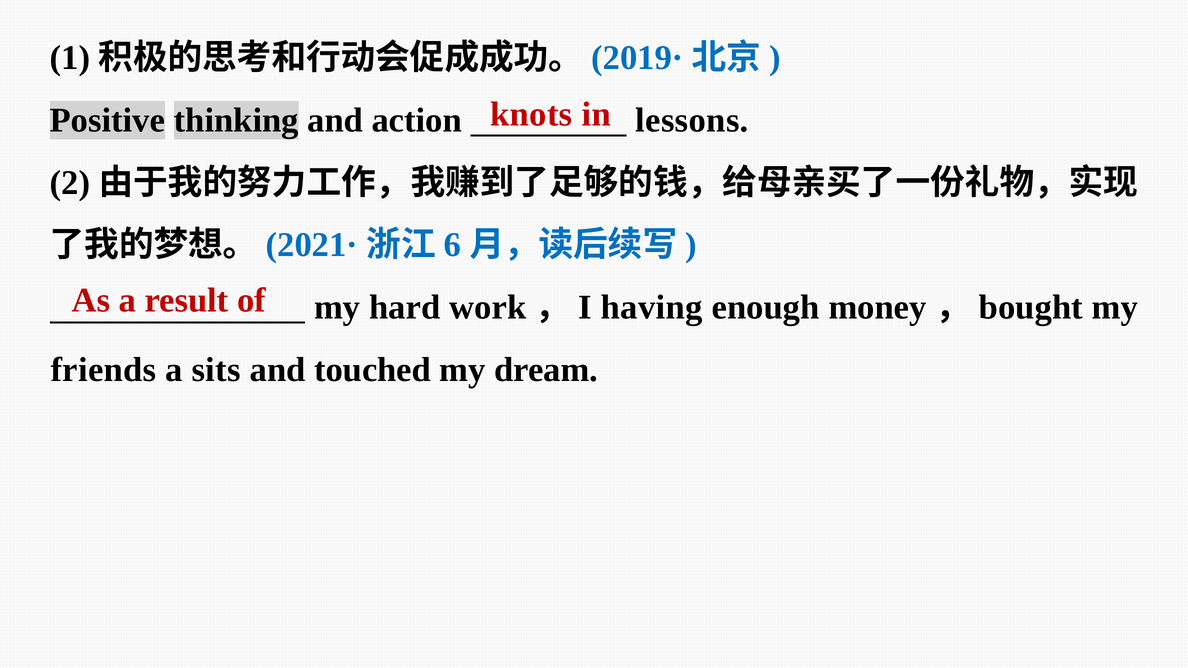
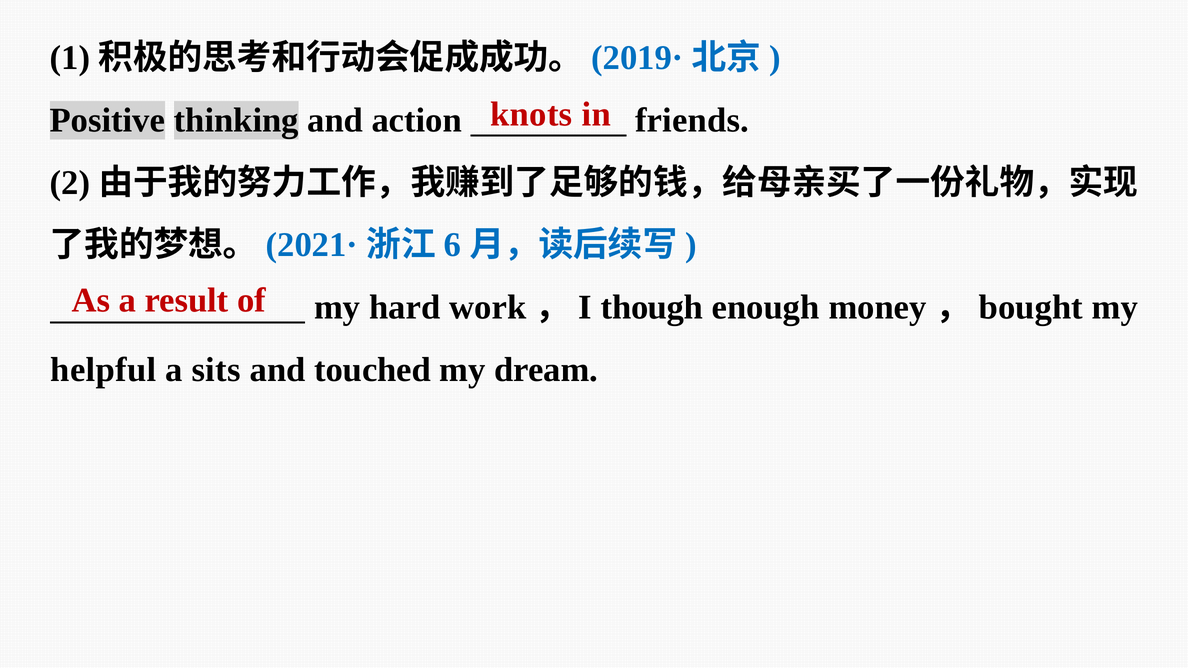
lessons: lessons -> friends (692, 120)
having: having -> though (652, 308)
friends: friends -> helpful (103, 370)
